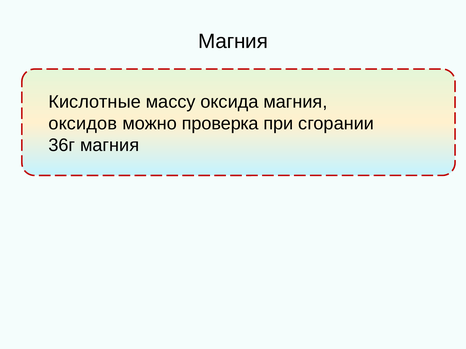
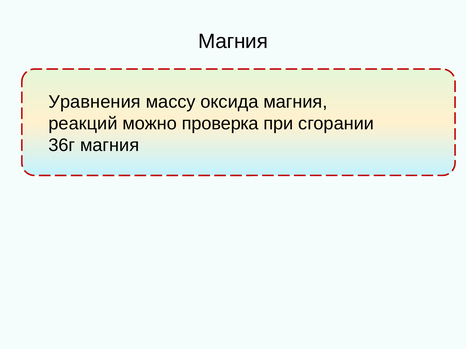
Кислотные: Кислотные -> Уравнения (95, 102)
оксидов: оксидов -> реакций (83, 124)
